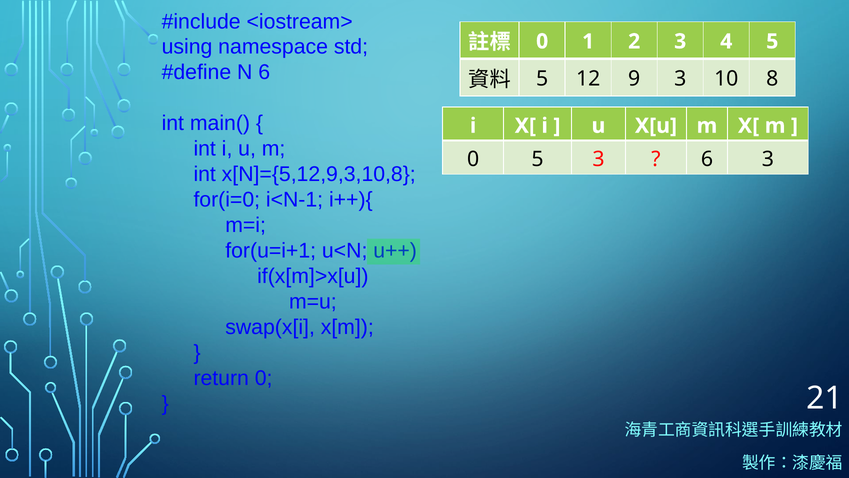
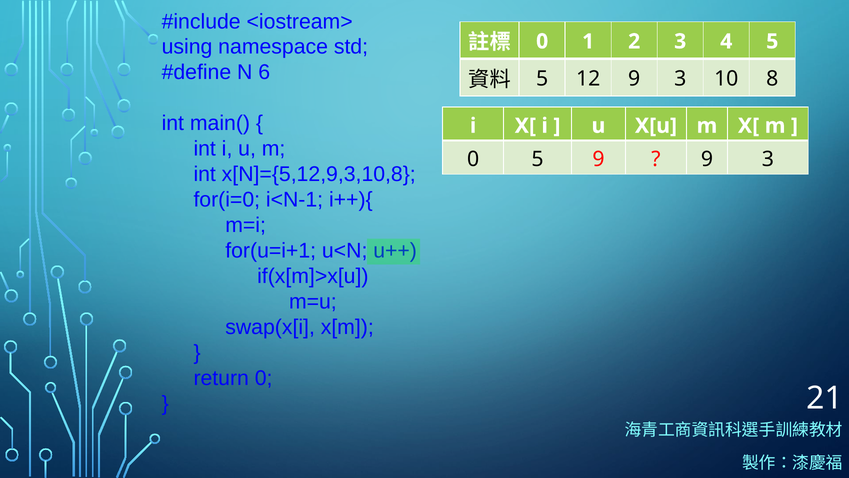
5 3: 3 -> 9 (598, 159)
6: 6 -> 9 (707, 159)
